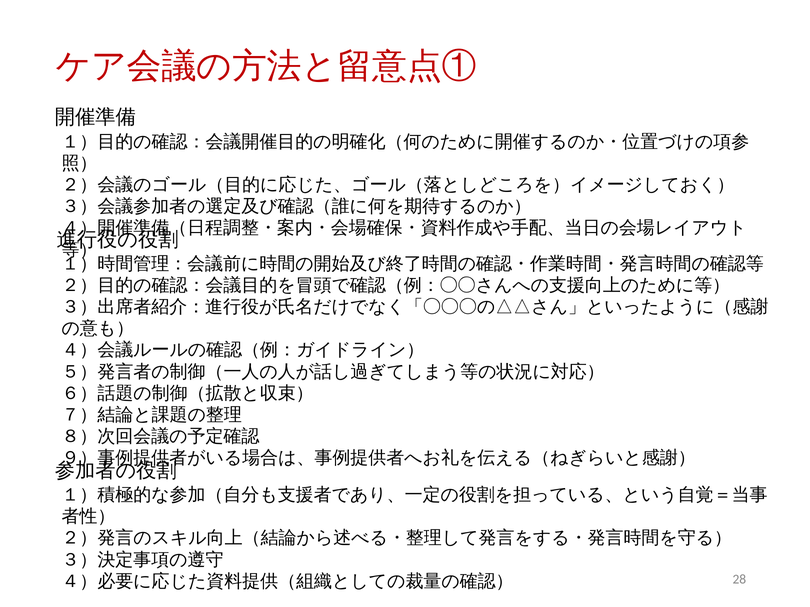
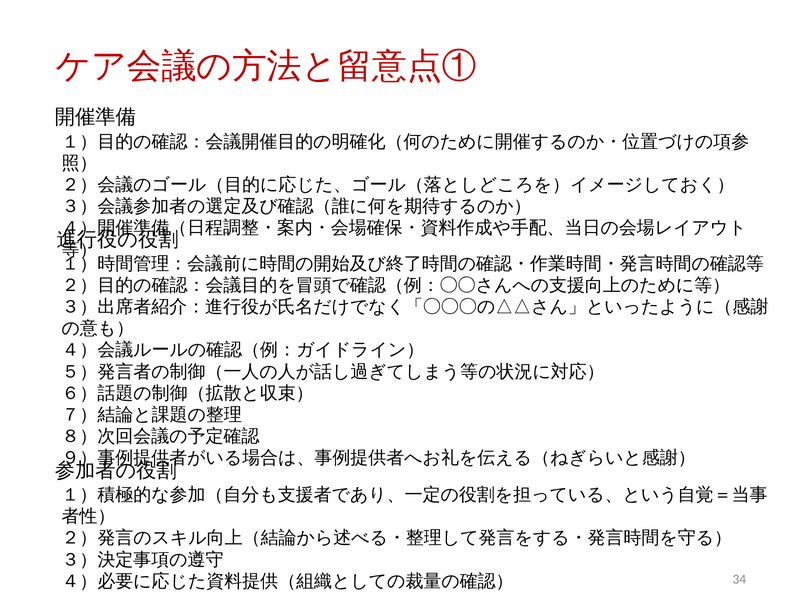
28: 28 -> 34 (739, 580)
